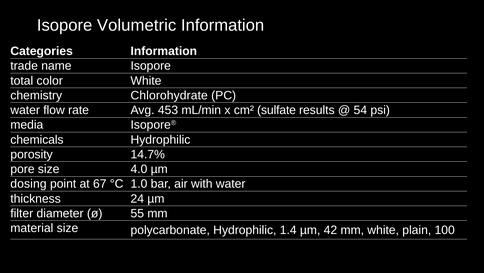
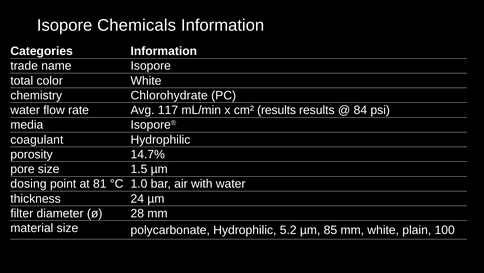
Volumetric: Volumetric -> Chemicals (137, 25)
453: 453 -> 117 (168, 110)
cm² sulfate: sulfate -> results (277, 110)
54: 54 -> 84 (360, 110)
chemicals: chemicals -> coagulant (37, 139)
4.0: 4.0 -> 1.5 (139, 169)
67: 67 -> 81 (100, 183)
55: 55 -> 28 (137, 213)
1.4: 1.4 -> 5.2 (288, 230)
42: 42 -> 85 (330, 230)
